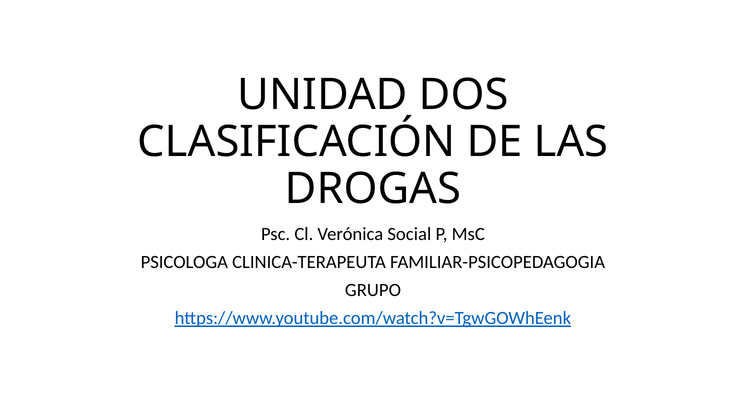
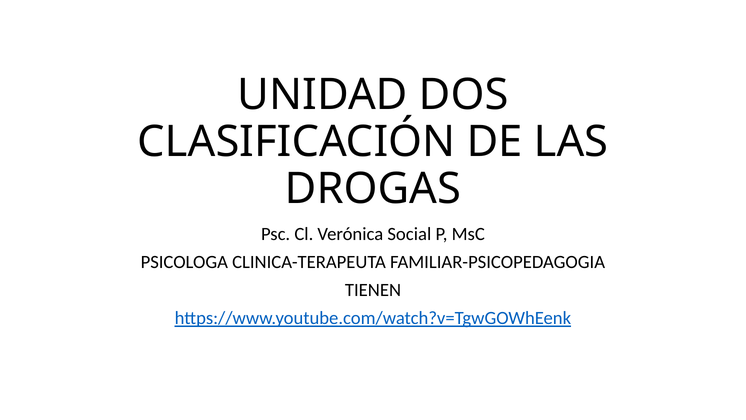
GRUPO: GRUPO -> TIENEN (373, 290)
